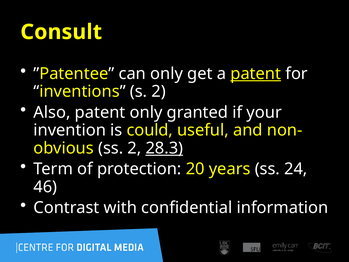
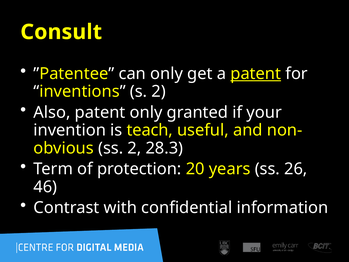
could: could -> teach (150, 130)
28.3 underline: present -> none (164, 148)
24: 24 -> 26 (296, 169)
